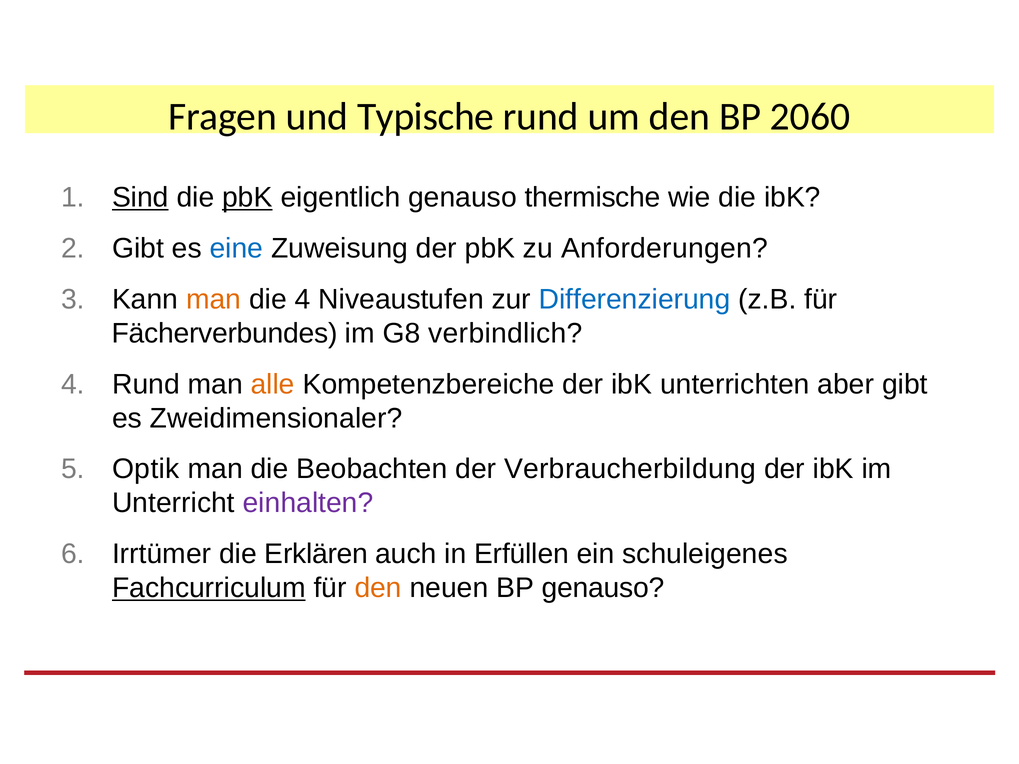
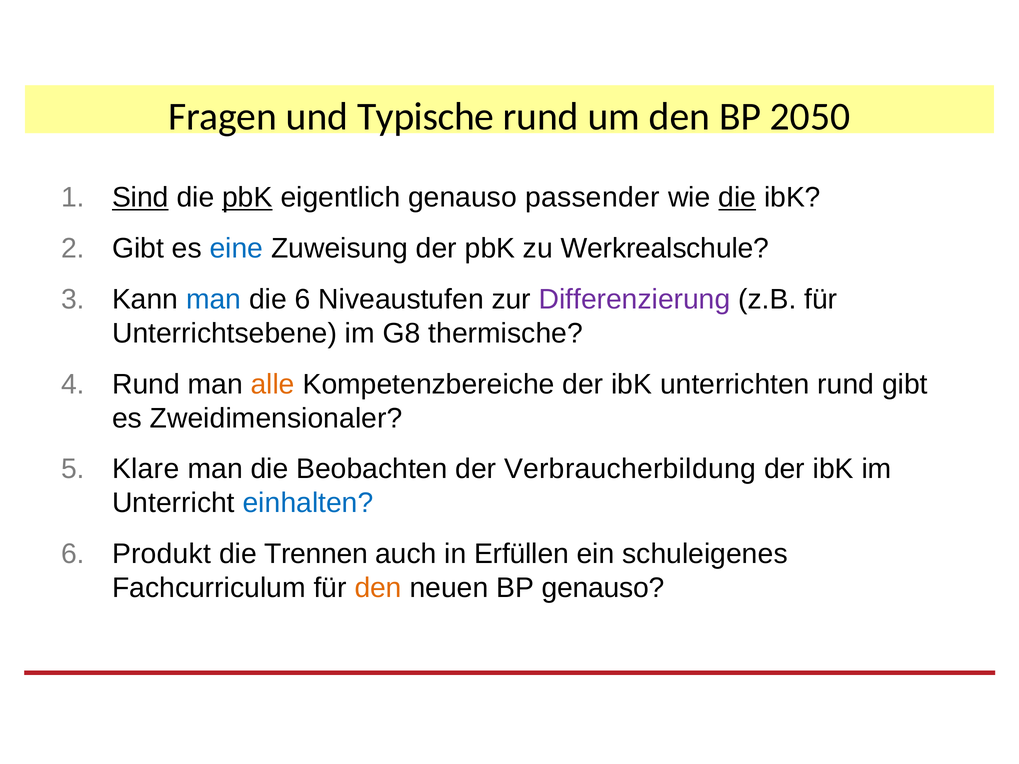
2060: 2060 -> 2050 (810, 117)
thermische: thermische -> passender (592, 198)
die underline: none -> present (737, 198)
Anforderungen: Anforderungen -> Werkrealschule (665, 248)
man colour: orange -> blue (214, 299)
die 4: 4 -> 6 (303, 299)
Differenzierung colour: blue -> purple (635, 299)
Fächerverbundes: Fächerverbundes -> Unterrichtsebene (225, 333)
verbindlich: verbindlich -> thermische (506, 333)
unterrichten aber: aber -> rund (846, 384)
Optik: Optik -> Klare (146, 469)
einhalten colour: purple -> blue (308, 503)
Irrtümer: Irrtümer -> Produkt (162, 554)
Erklären: Erklären -> Trennen (316, 554)
Fachcurriculum underline: present -> none (209, 588)
